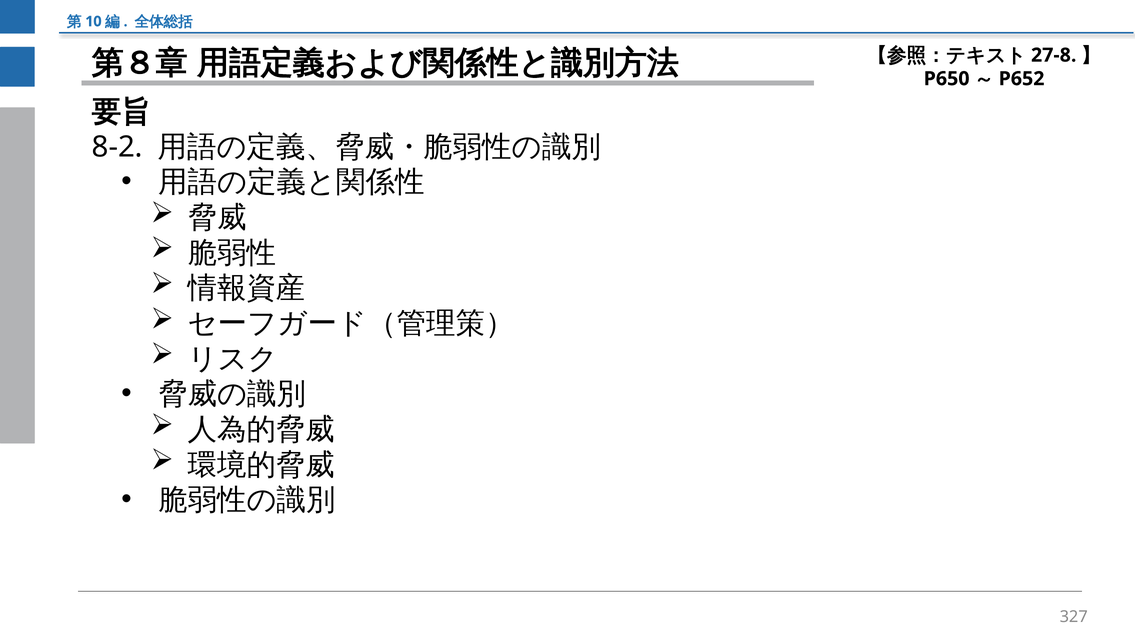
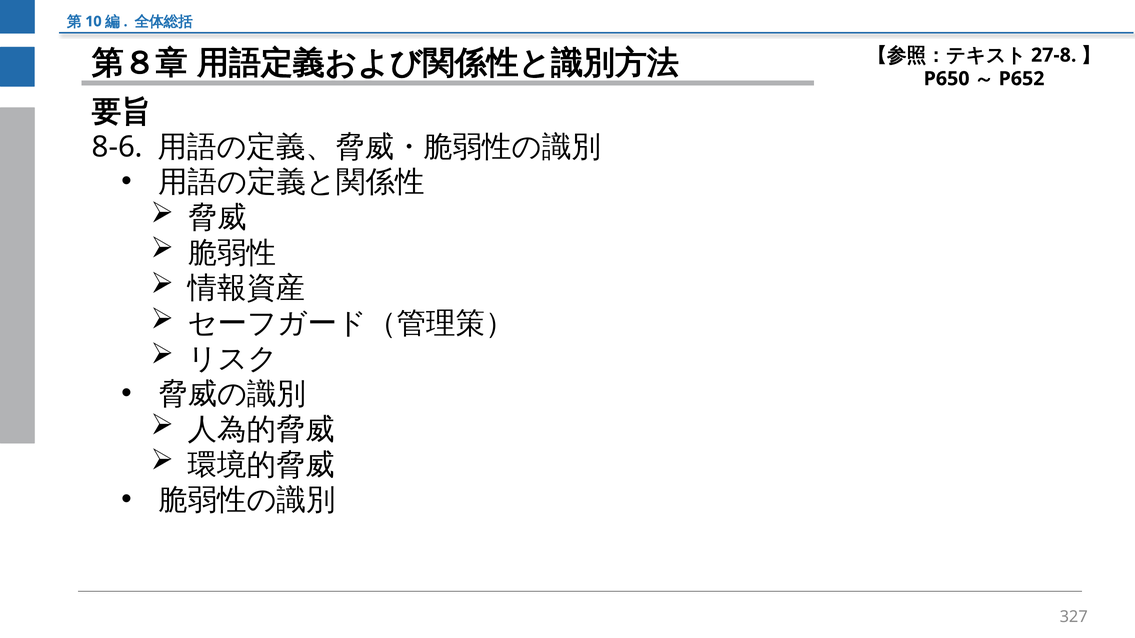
8-2: 8-2 -> 8-6 (117, 147)
